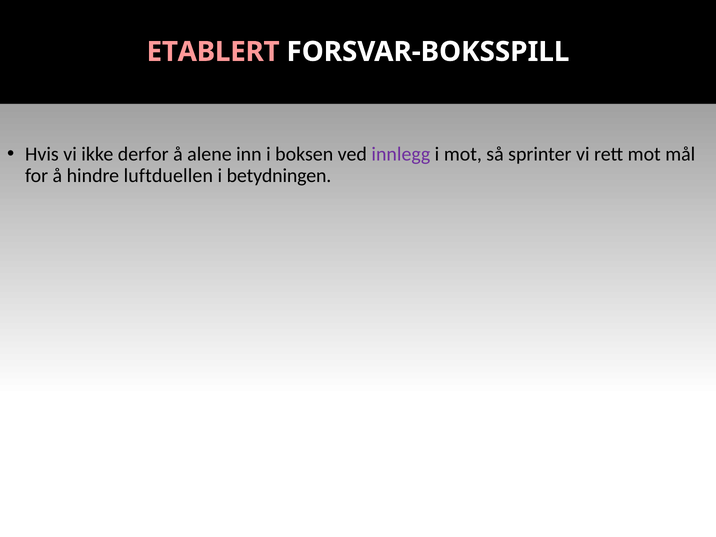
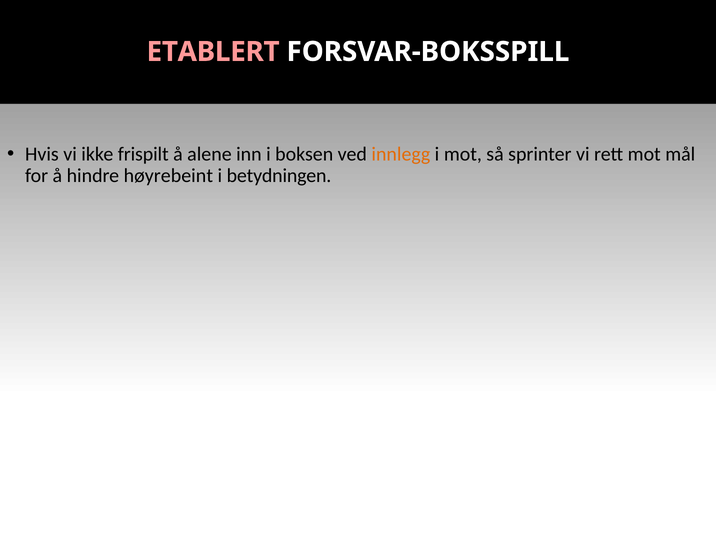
derfor: derfor -> frispilt (143, 154)
innlegg colour: purple -> orange (401, 154)
luftduellen: luftduellen -> høyrebeint (168, 176)
